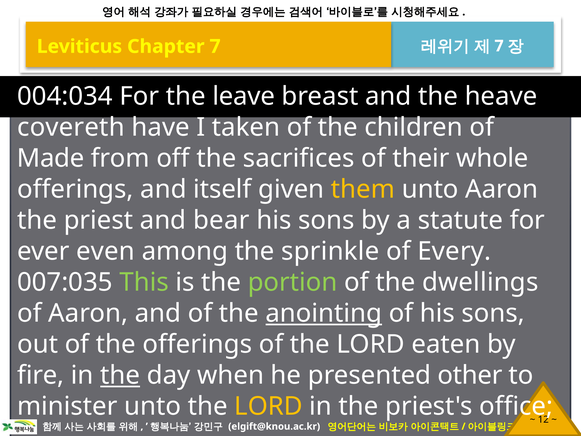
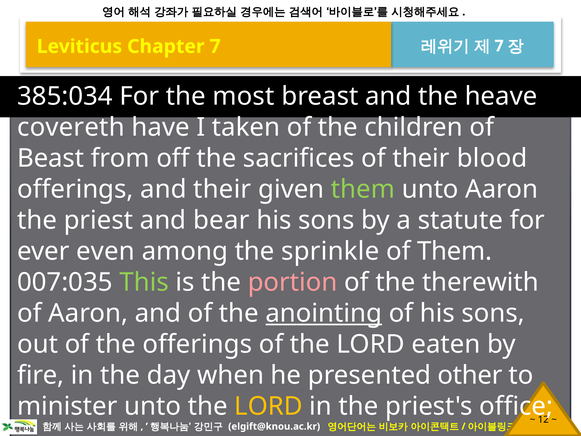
004:034: 004:034 -> 385:034 (65, 96)
leave: leave -> most (243, 96)
Made: Made -> Beast (51, 158)
whole: whole -> blood (492, 158)
and itself: itself -> their (222, 189)
them colour: yellow -> light green (363, 189)
of Every: Every -> Them (455, 251)
portion colour: light green -> pink (293, 282)
dwellings: dwellings -> therewith (480, 282)
the underline: present -> none (120, 375)
